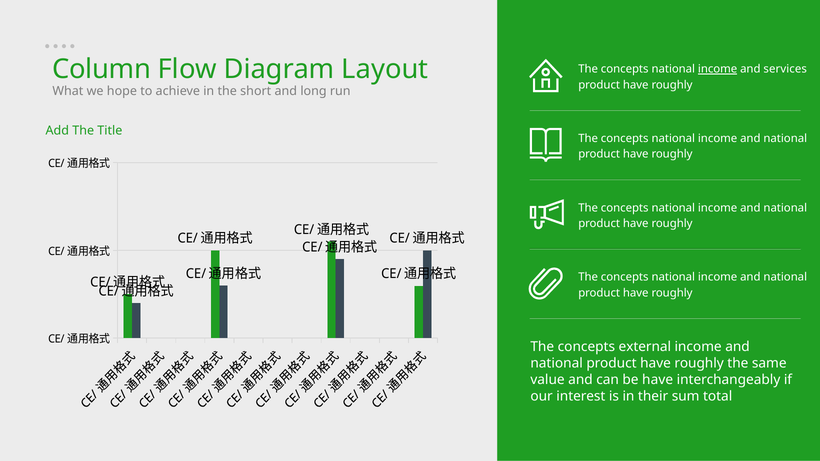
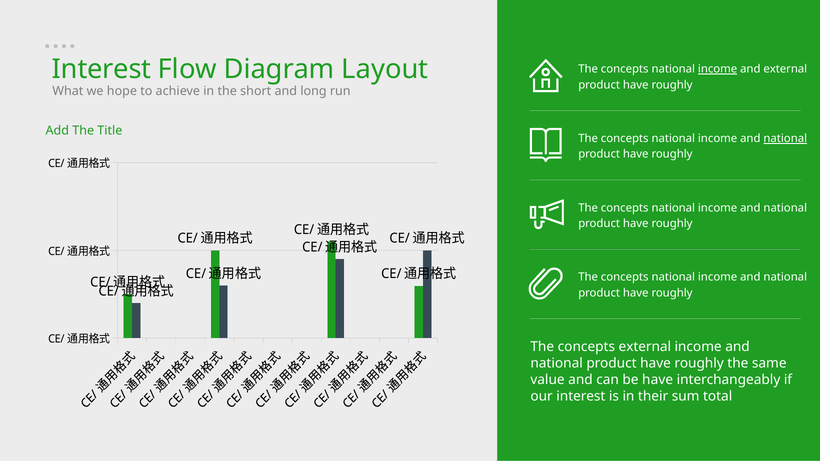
Column: Column -> Interest (102, 69)
and services: services -> external (785, 69)
national underline: none -> present (785, 139)
